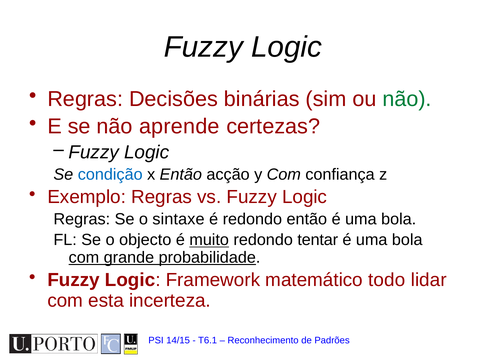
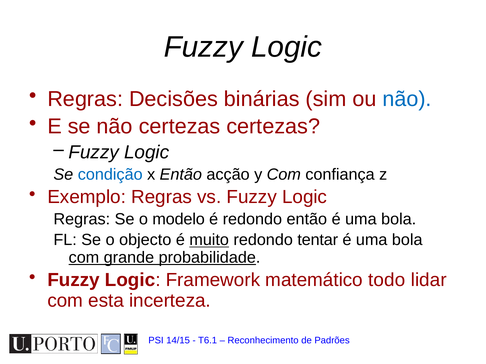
não colour: green -> blue (407, 99)
não aprende: aprende -> certezas (179, 127)
sintaxe: sintaxe -> modelo (179, 220)
